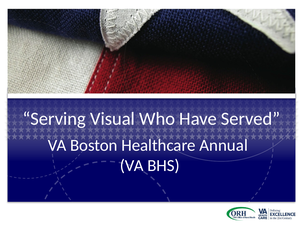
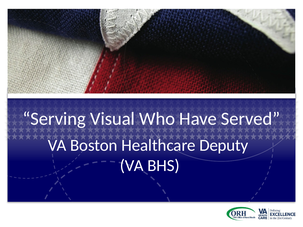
Annual: Annual -> Deputy (224, 145)
